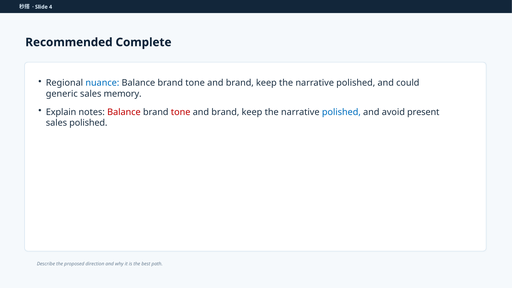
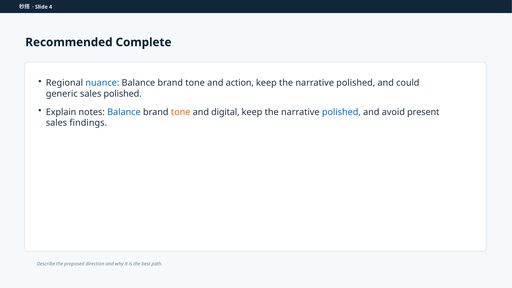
brand: brand -> action (240, 83)
sales memory: memory -> polished (123, 94)
Balance colour: red -> blue (124, 112)
tone colour: red -> orange (181, 112)
brand: brand -> digital (225, 112)
sales polished: polished -> findings (88, 123)
